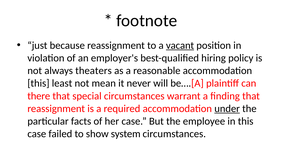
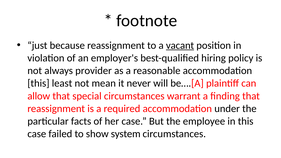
theaters: theaters -> provider (94, 71)
there: there -> allow (39, 96)
under underline: present -> none (227, 109)
